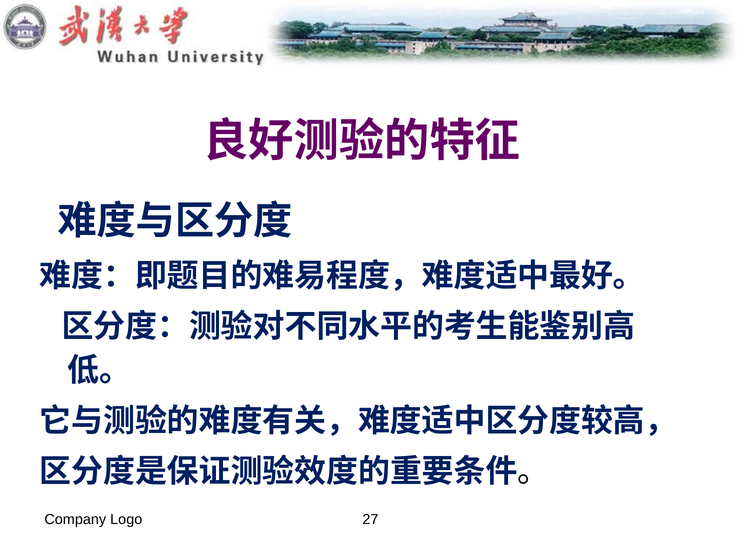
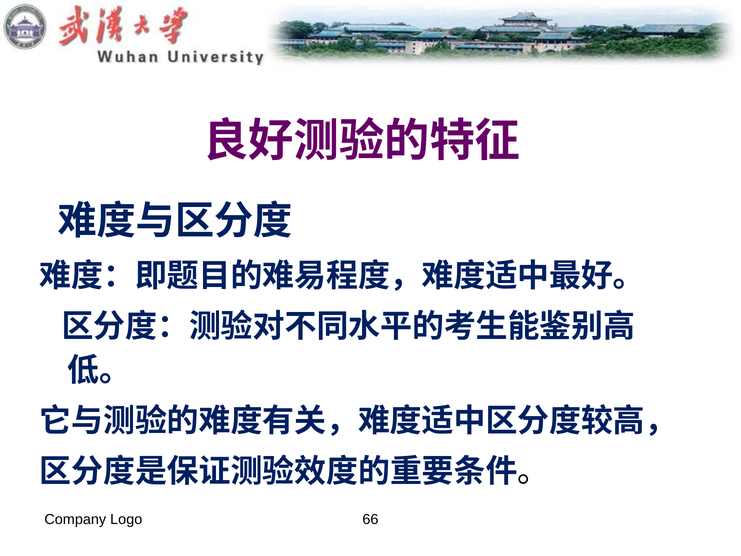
27: 27 -> 66 (370, 519)
